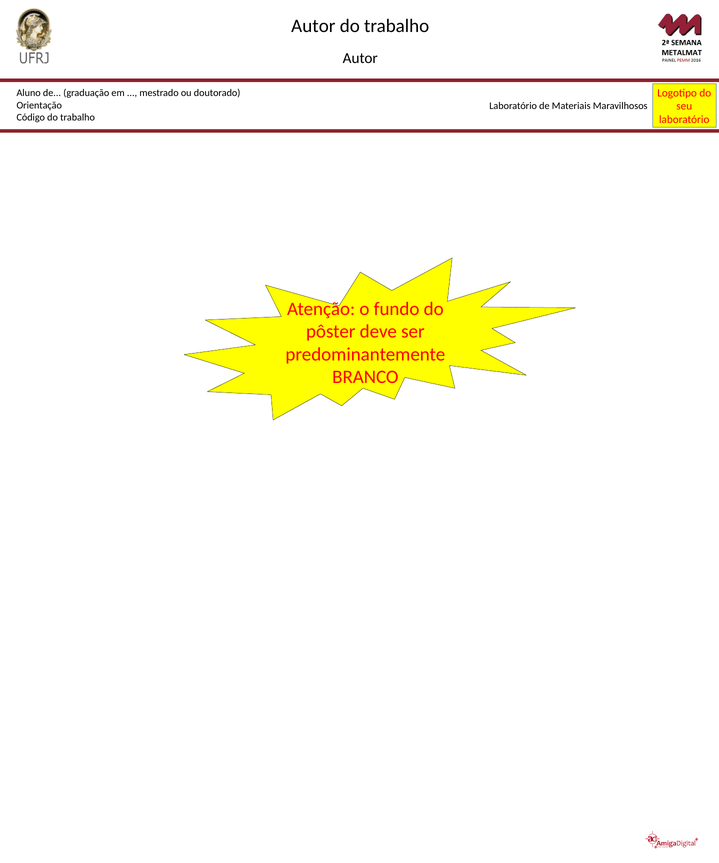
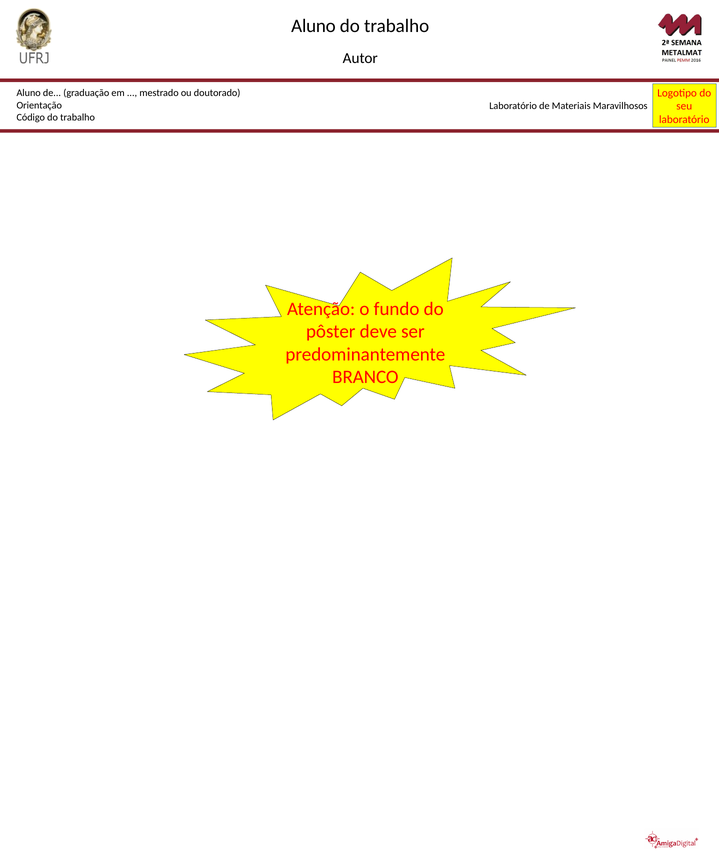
Autor: Autor -> Aluno (313, 26)
